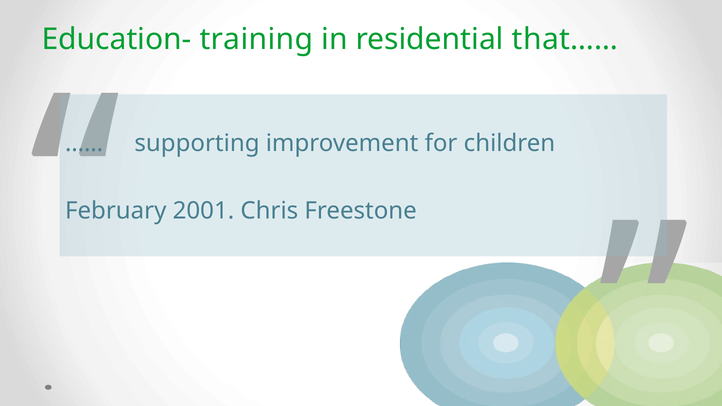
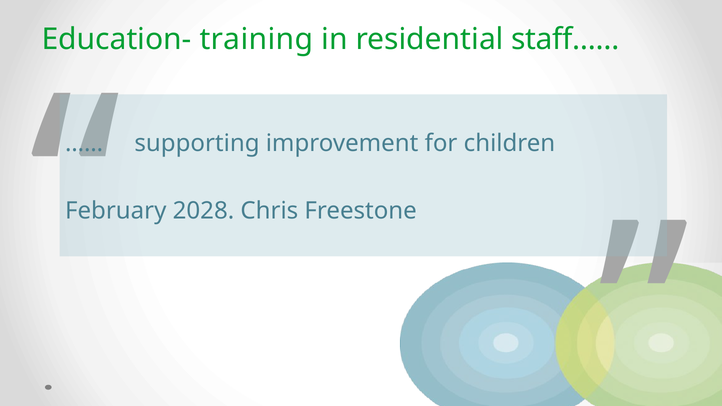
that……: that…… -> staff…… (565, 39)
2001: 2001 -> 2028 (203, 211)
